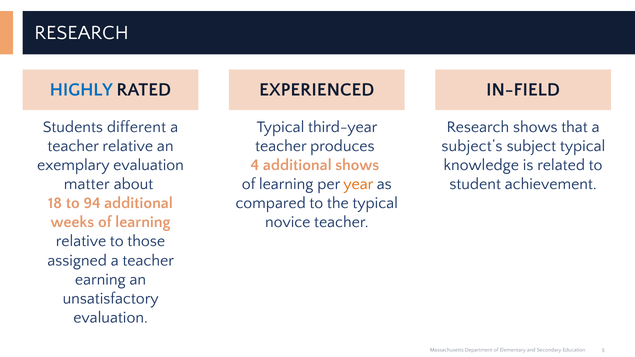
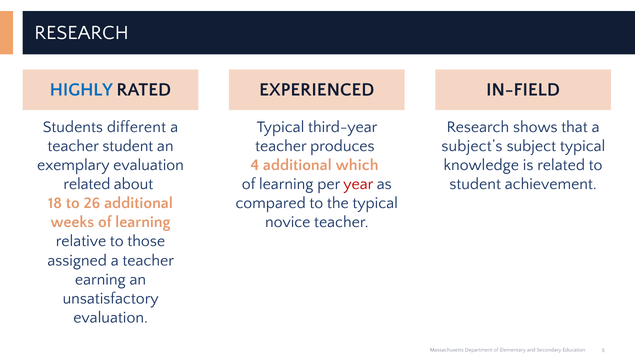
teacher relative: relative -> student (128, 146)
additional shows: shows -> which (357, 165)
matter: matter -> related (87, 184)
year colour: orange -> red (358, 184)
94: 94 -> 26 (92, 203)
